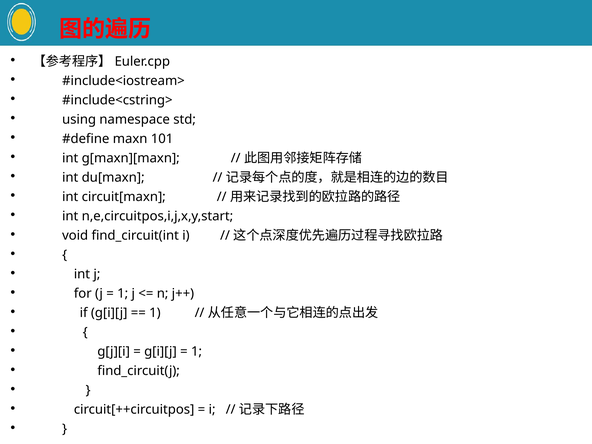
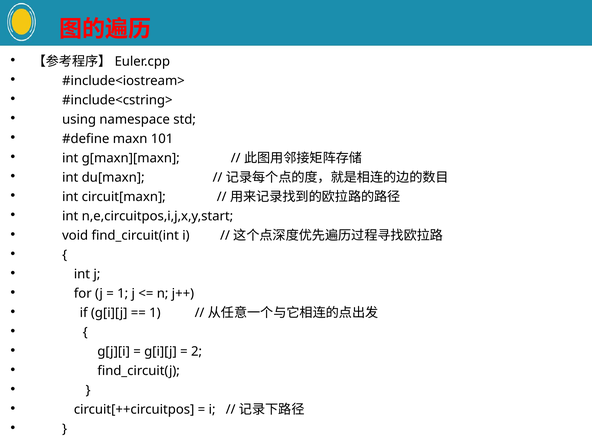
1: 1 -> 2 (197, 352)
